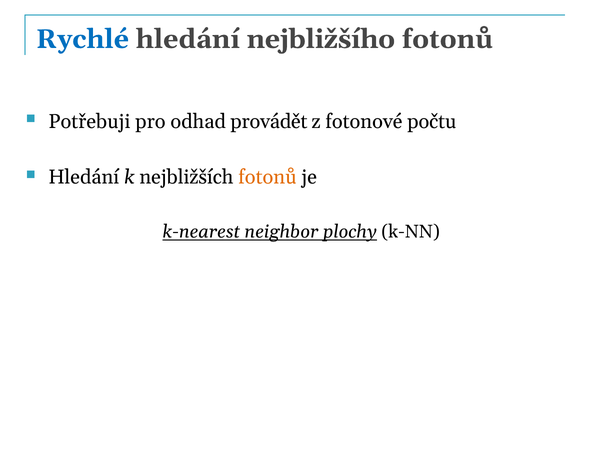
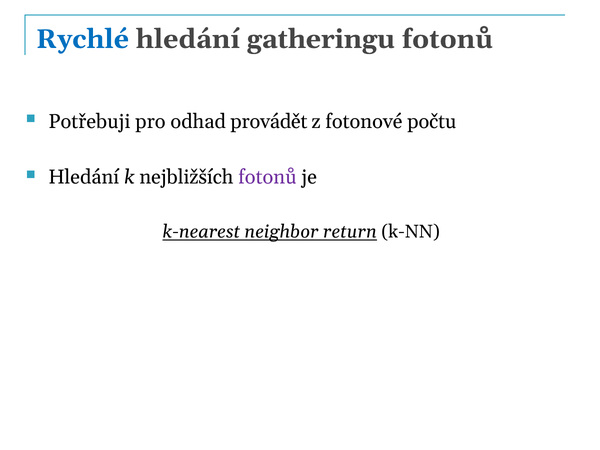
nejbližšího: nejbližšího -> gatheringu (321, 39)
fotonů colour: orange -> purple (268, 177)
plochy: plochy -> return (350, 232)
